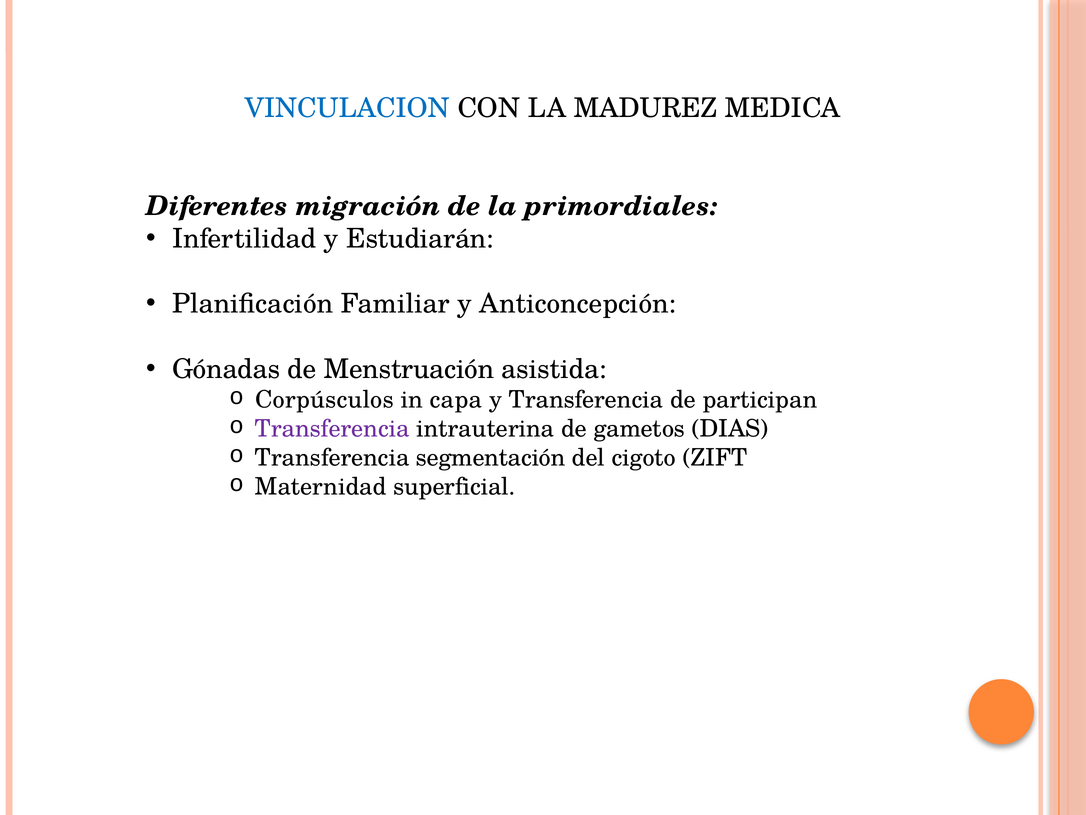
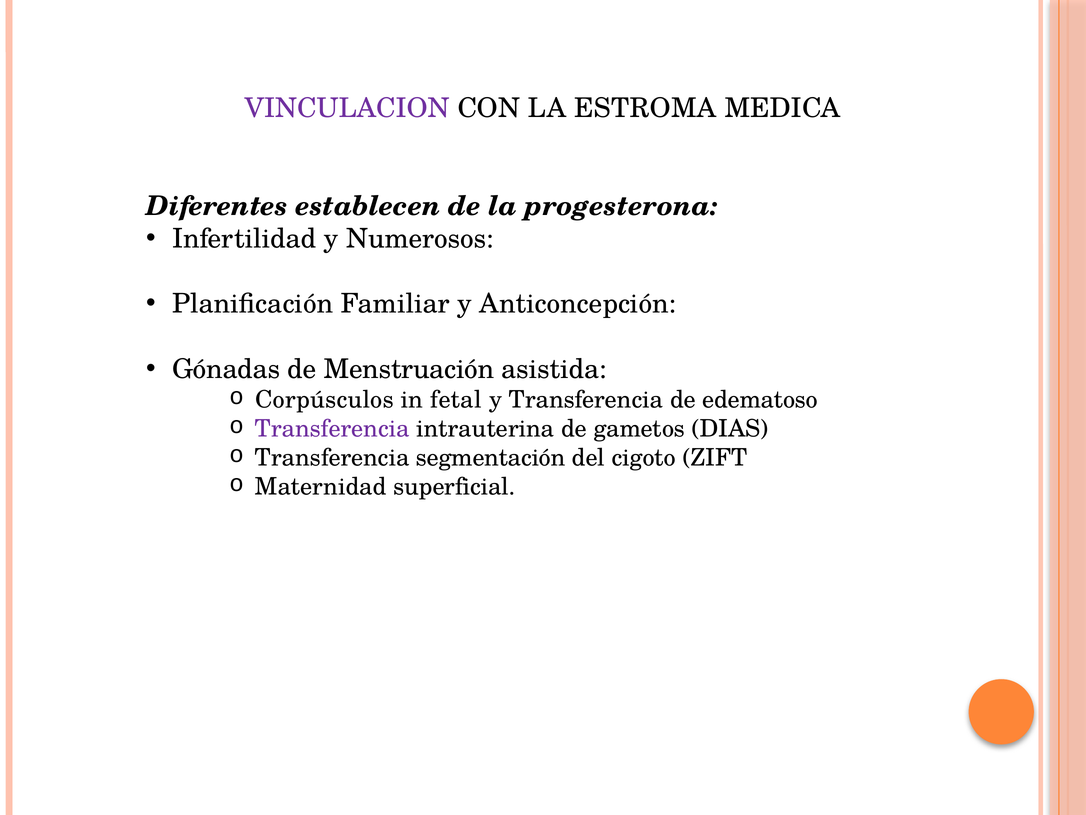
VINCULACION colour: blue -> purple (348, 108)
MADUREZ: MADUREZ -> ESTROMA (645, 108)
migración: migración -> establecen (368, 206)
primordiales: primordiales -> progesterona (621, 206)
Estudiarán: Estudiarán -> Numerosos (420, 239)
capa: capa -> fetal (456, 400)
participan: participan -> edematoso (760, 400)
